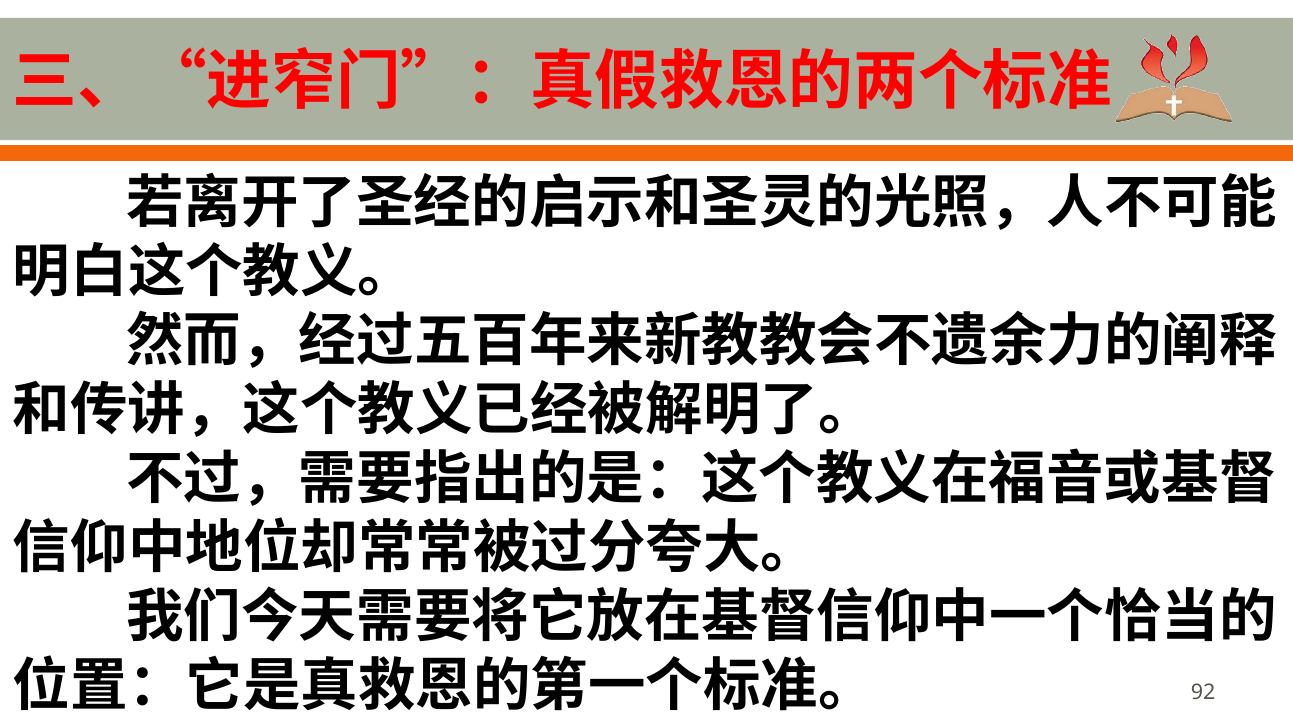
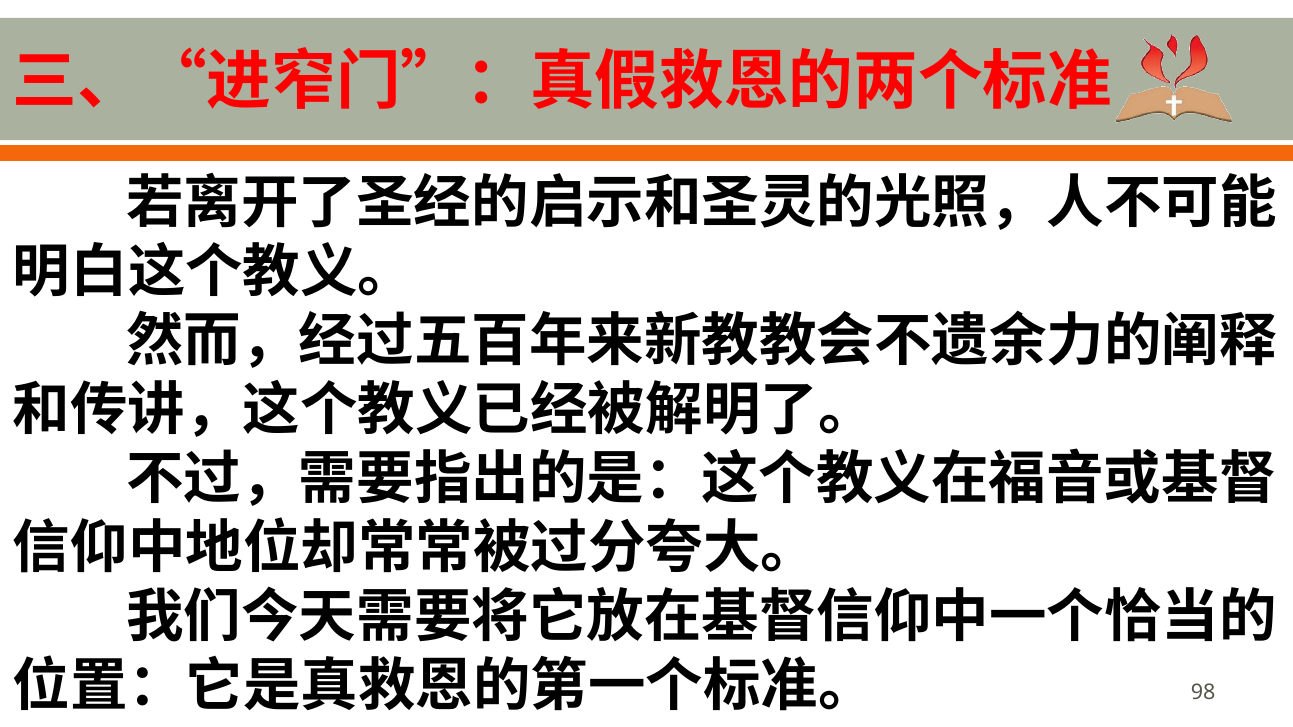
92: 92 -> 98 (1203, 693)
